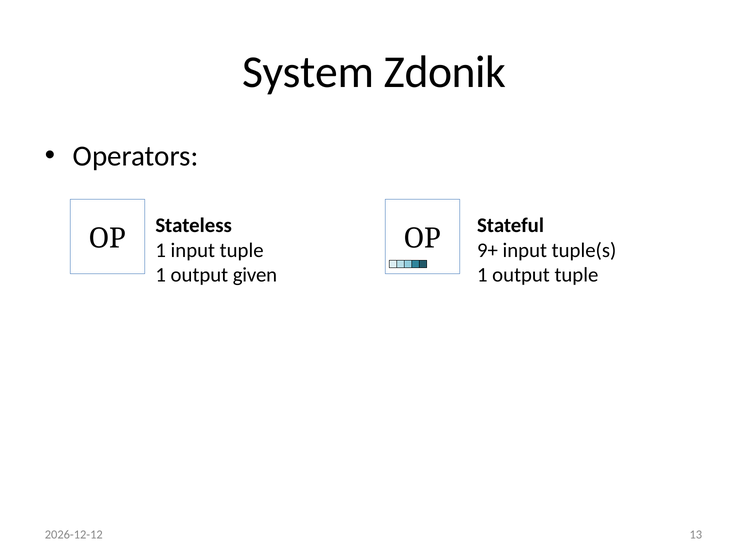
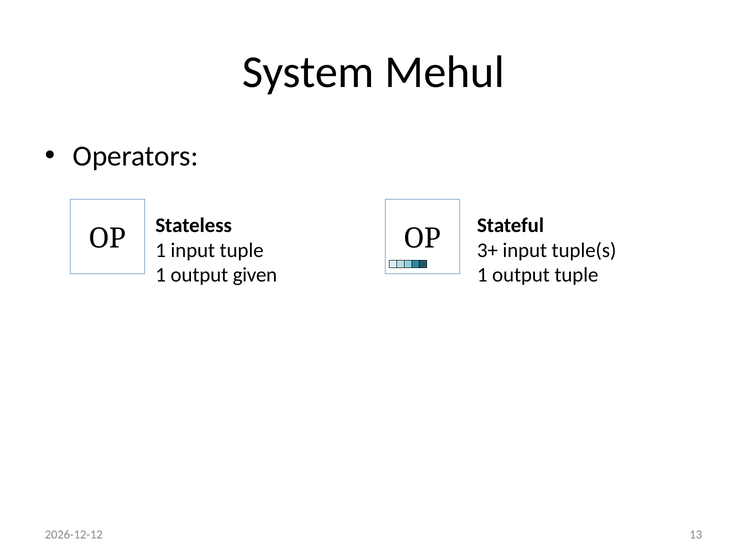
Zdonik: Zdonik -> Mehul (445, 72)
9+: 9+ -> 3+ (487, 250)
